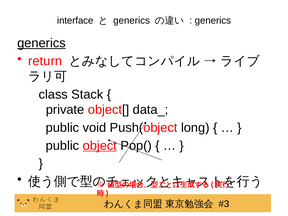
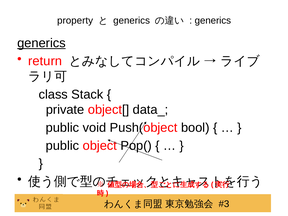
interface: interface -> property (75, 20)
long: long -> bool (195, 128)
object underline: present -> none (100, 146)
